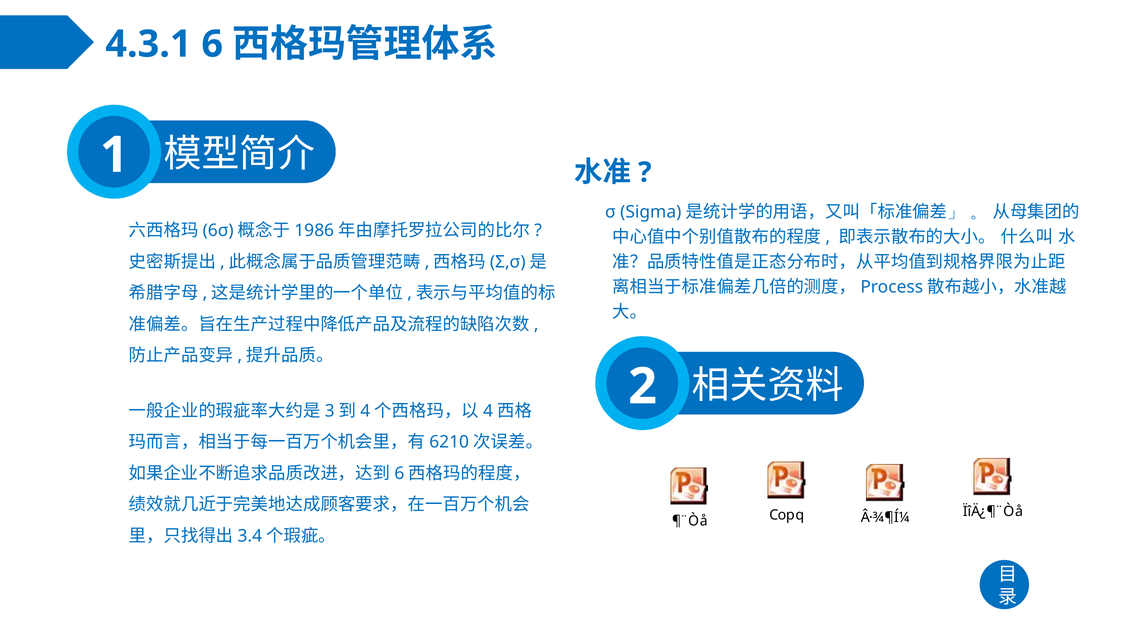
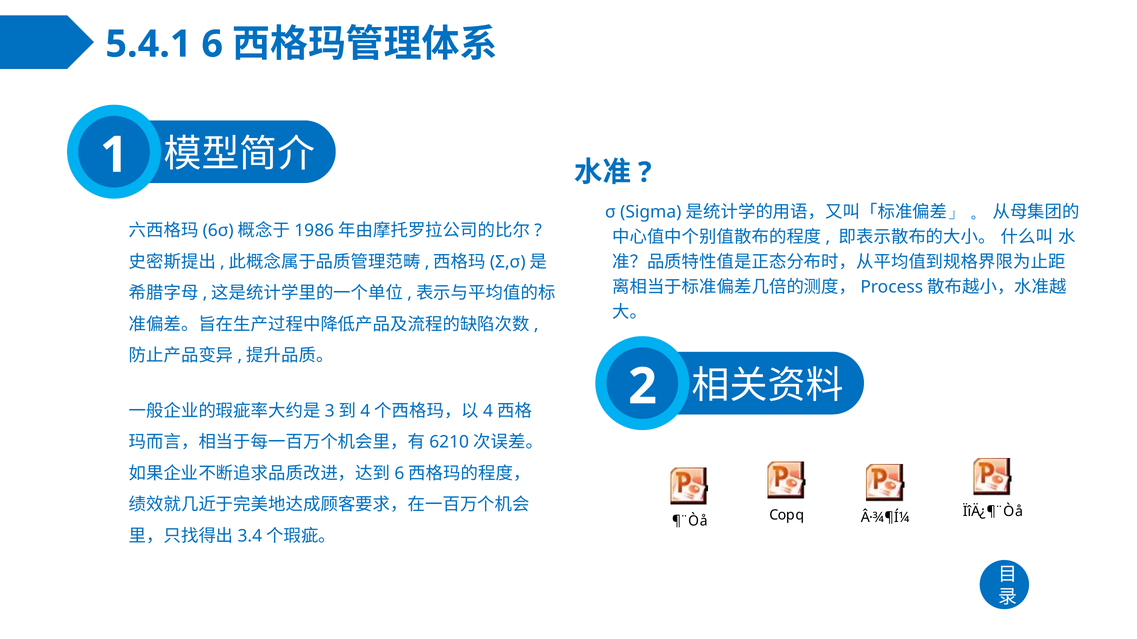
4.3.1: 4.3.1 -> 5.4.1 (148, 44)
